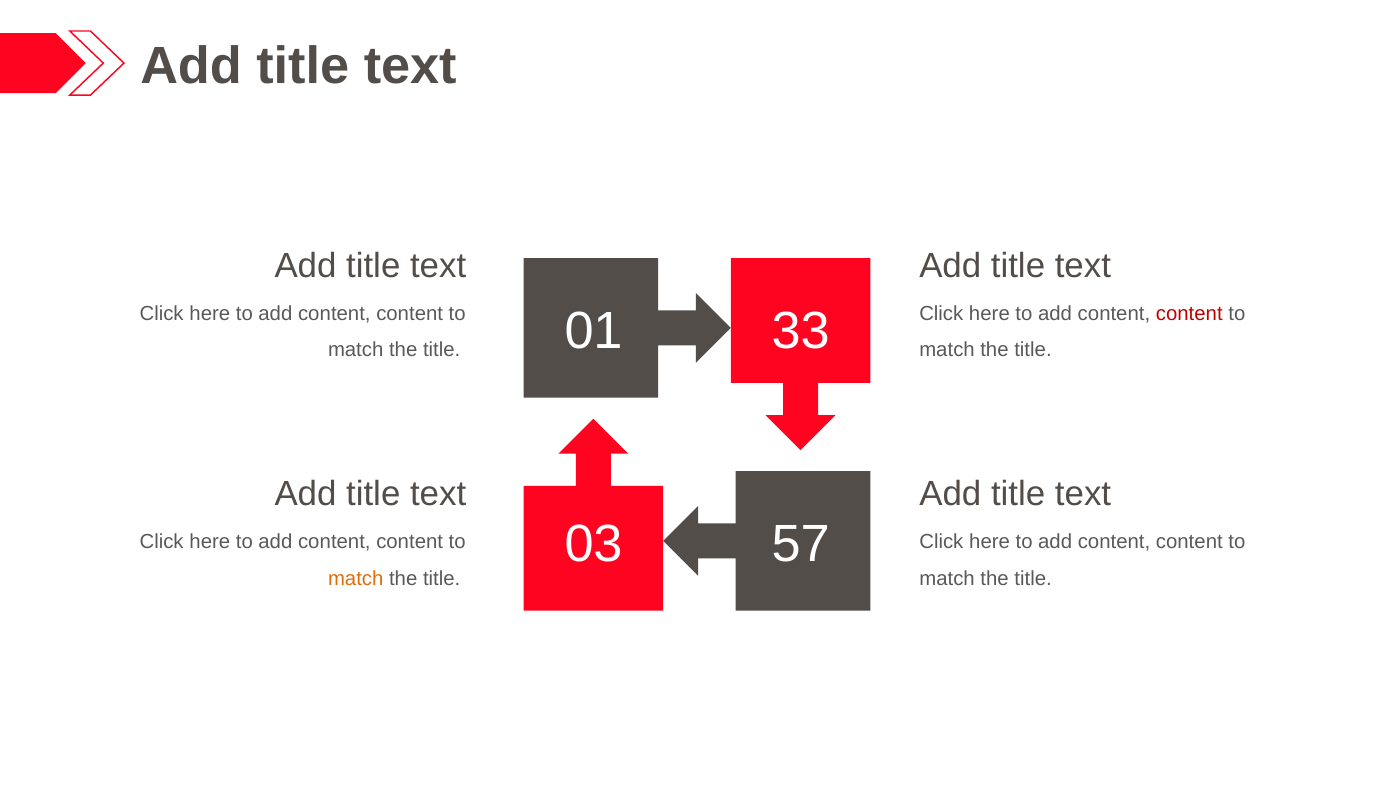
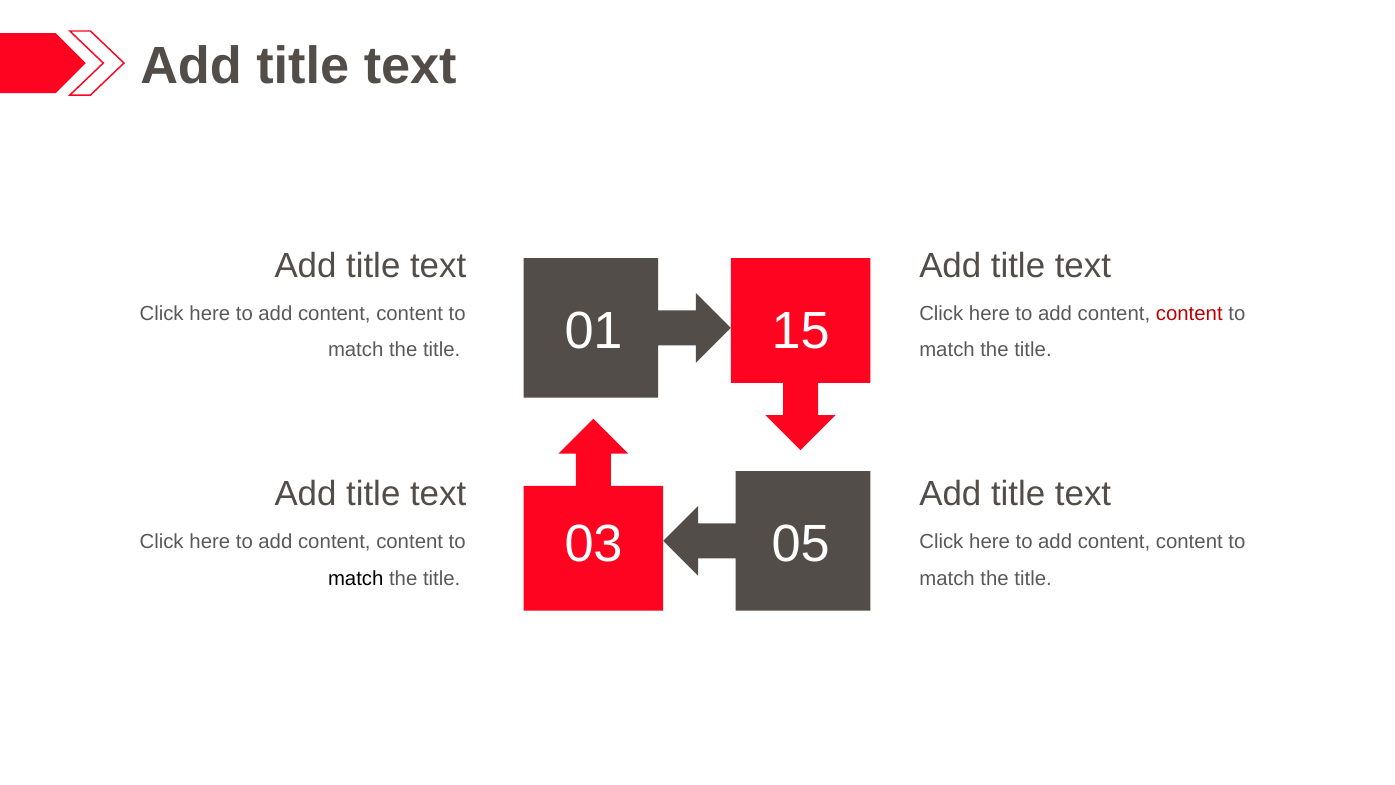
33: 33 -> 15 (801, 331)
57: 57 -> 05 (801, 544)
match colour: orange -> black (356, 578)
